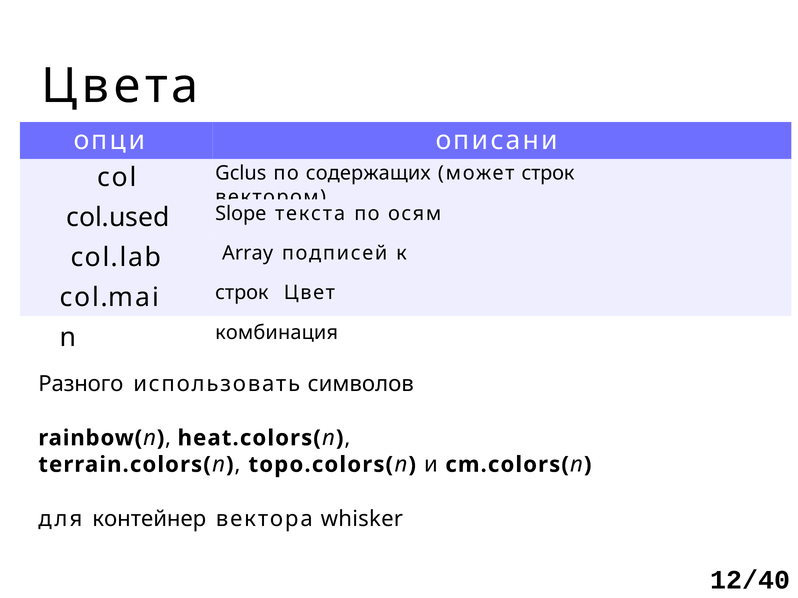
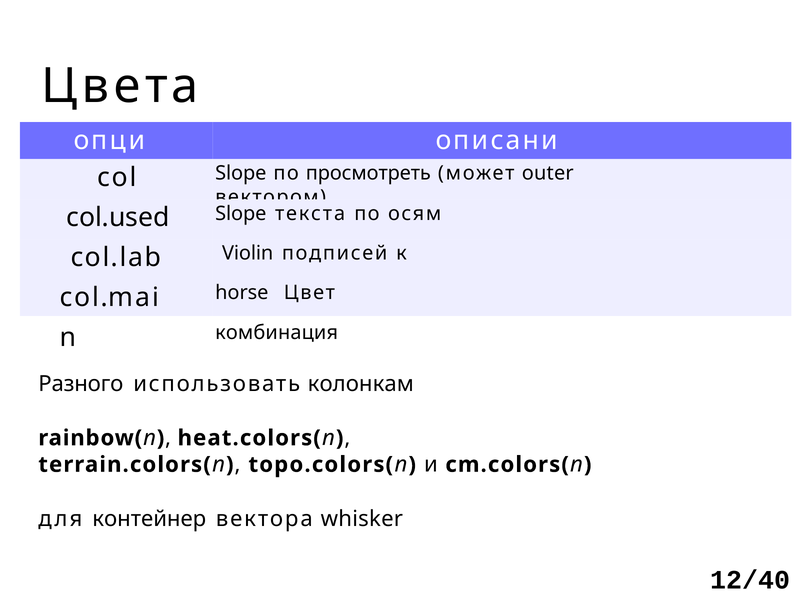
Gclus: Gclus -> Slope (241, 174)
содержащих: содержащих -> просмотреть (368, 174)
строк: строк -> outer (548, 174)
Array: Array -> Violin (248, 253)
строк: строк -> horse (242, 293)
символов: символов -> колонкам (361, 384)
